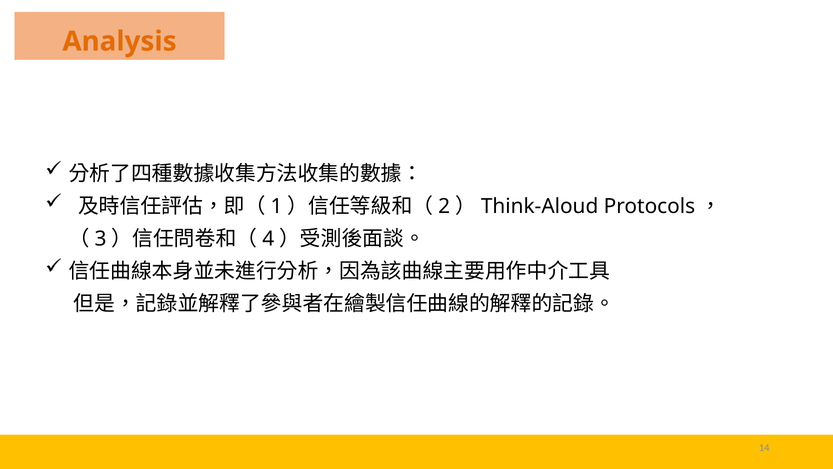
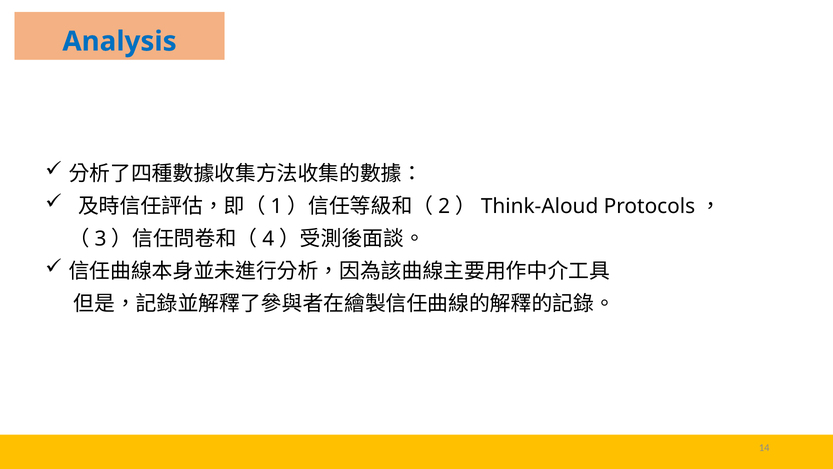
Analysis colour: orange -> blue (120, 41)
